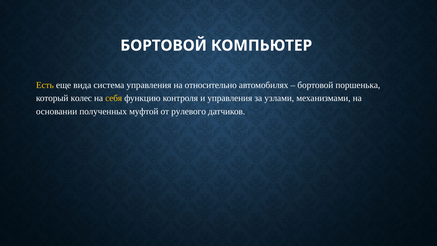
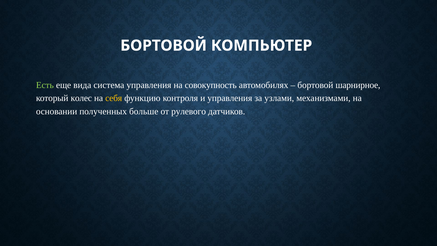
Есть colour: yellow -> light green (45, 85)
относительно: относительно -> совокупность (211, 85)
поршенька: поршенька -> шарнирное (358, 85)
муфтой: муфтой -> больше (144, 111)
